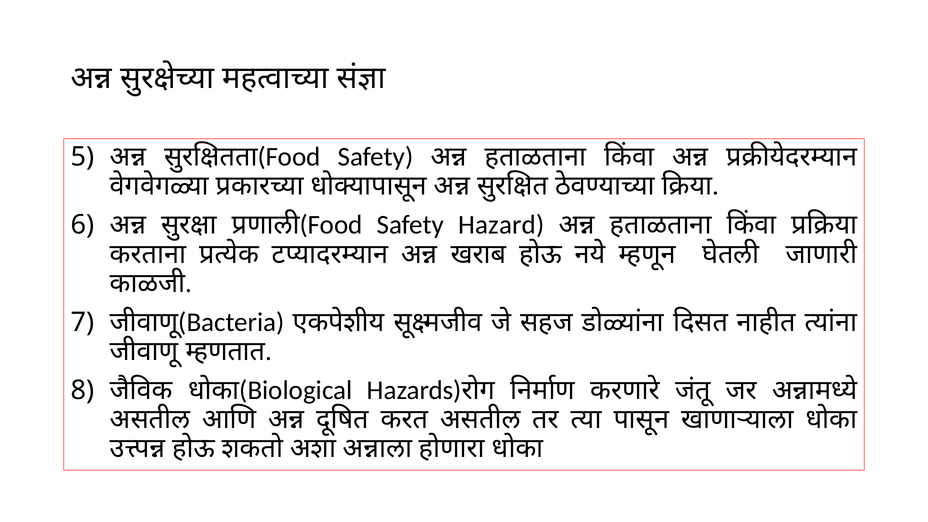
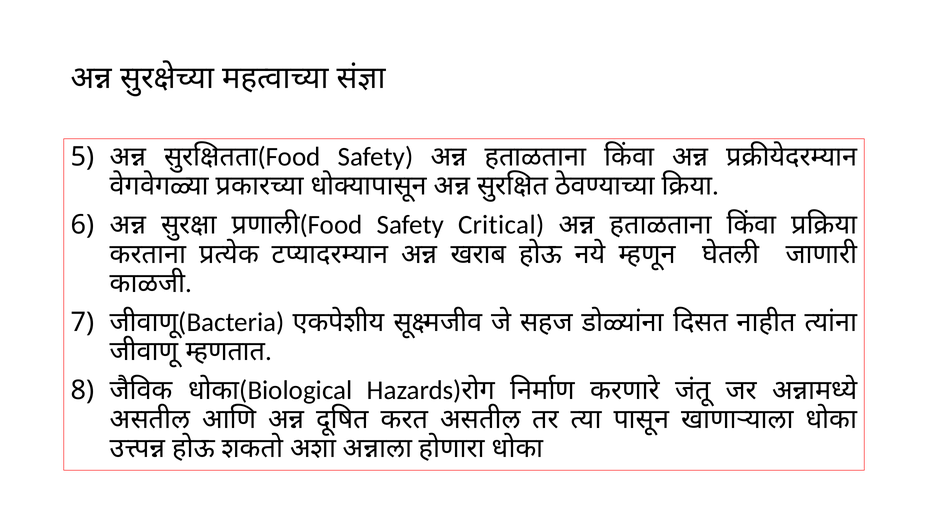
Hazard: Hazard -> Critical (501, 225)
